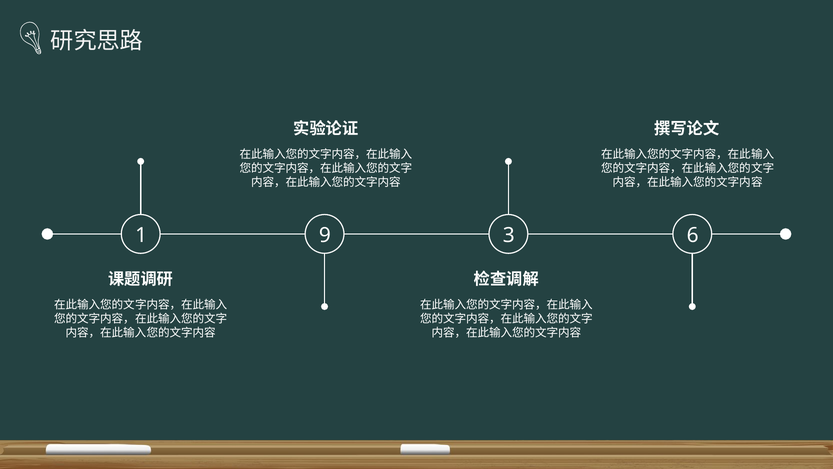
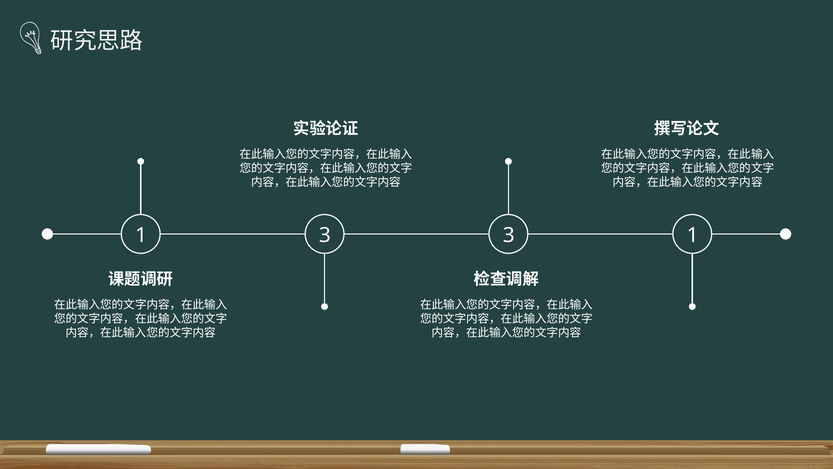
1 9: 9 -> 3 (325, 235)
3 6: 6 -> 1 (693, 235)
